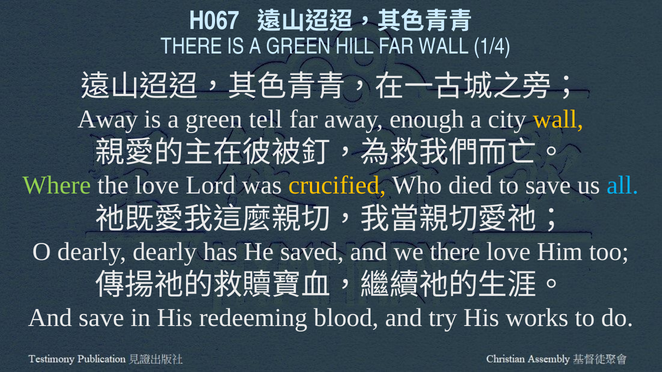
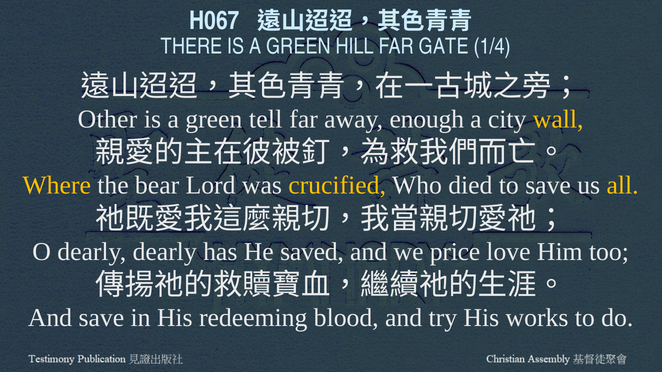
FAR WALL: WALL -> GATE (444, 47)
Away: Away -> Other (107, 119)
Where colour: light green -> yellow (57, 186)
the love: love -> bear (157, 186)
all colour: light blue -> yellow (623, 186)
we there: there -> price (455, 252)
